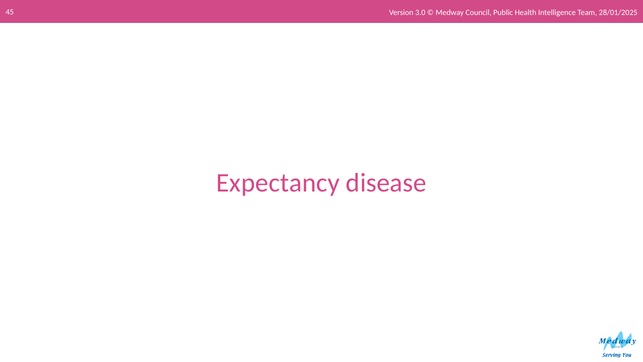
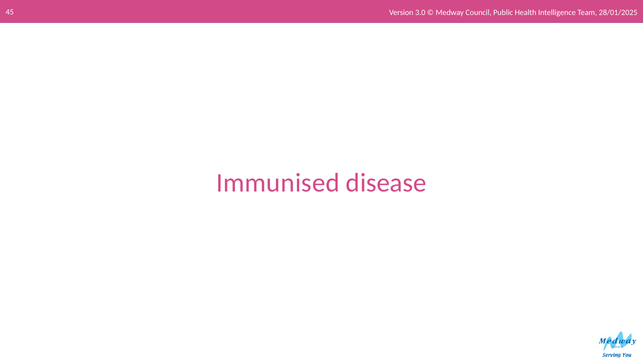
Expectancy: Expectancy -> Immunised (278, 183)
